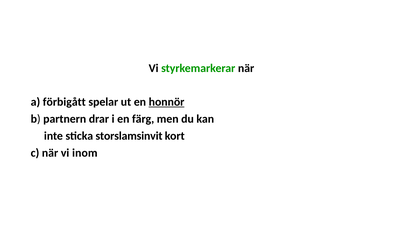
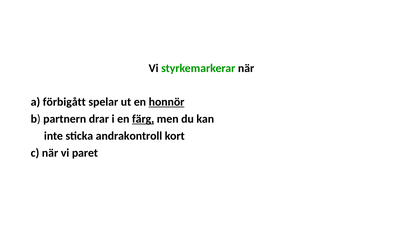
färg underline: none -> present (143, 119)
storslamsinvit: storslamsinvit -> andrakontroll (129, 136)
inom: inom -> paret (85, 153)
